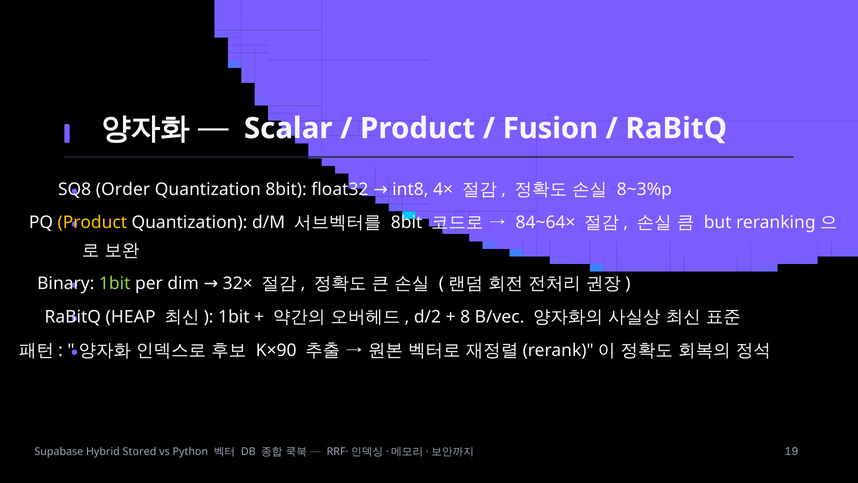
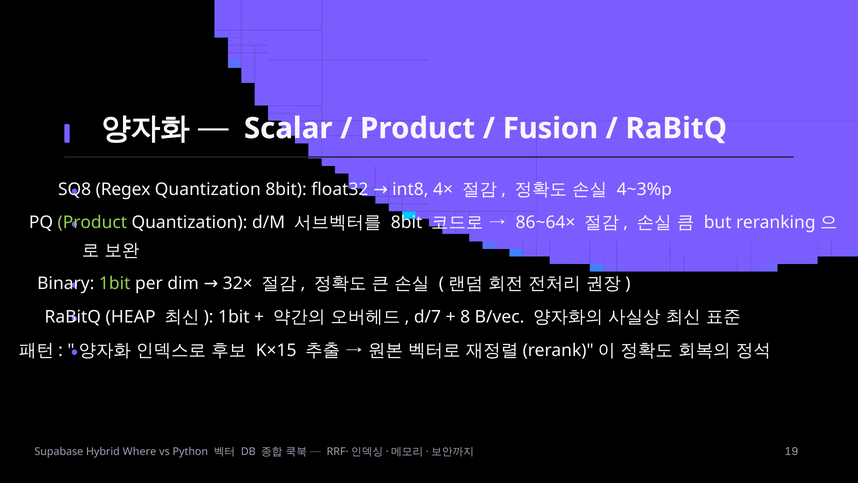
8~3%p: 8~3%p -> 4~3%p (644, 189)
Order: Order -> Regex (123, 189)
Product colour: yellow -> light green (92, 222)
84~64×: 84~64× -> 86~64× (546, 222)
d/2: d/2 -> d/7 (427, 317)
K×90: K×90 -> K×15 (276, 350)
Stored: Stored -> Where (139, 451)
